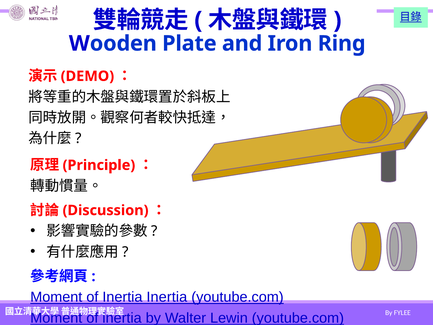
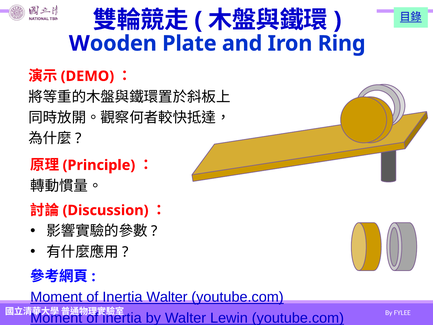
Inertia Inertia: Inertia -> Walter (167, 297)
